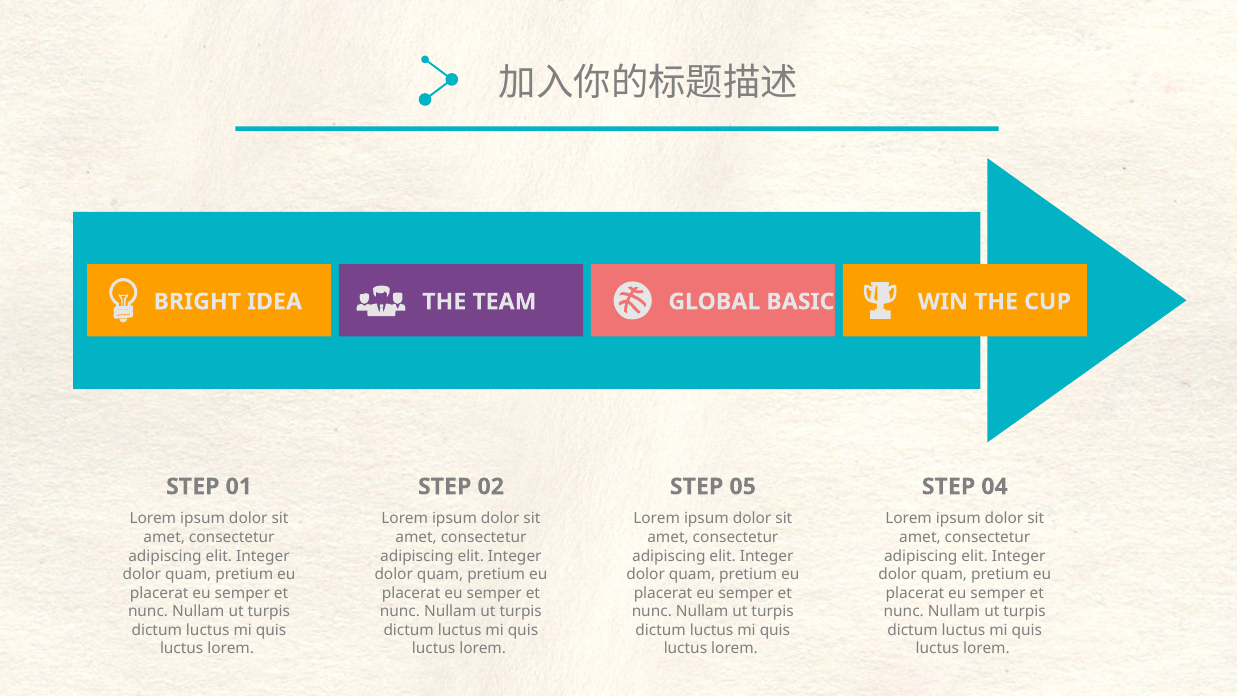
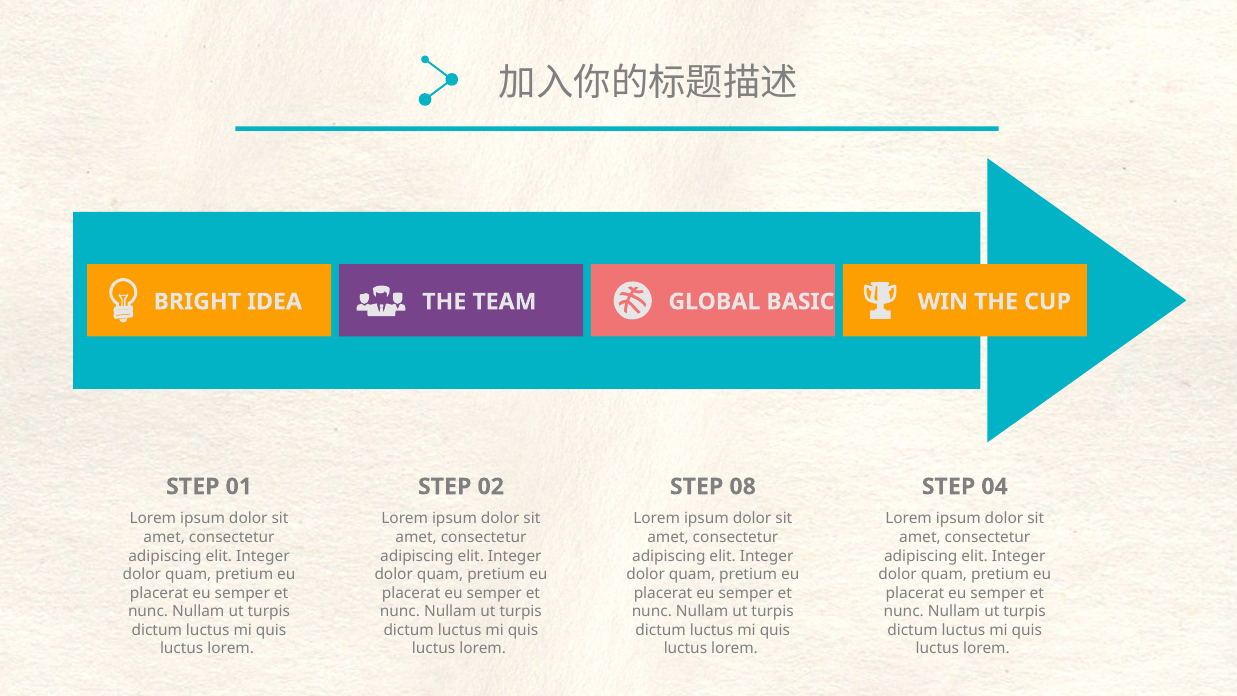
05: 05 -> 08 (743, 487)
